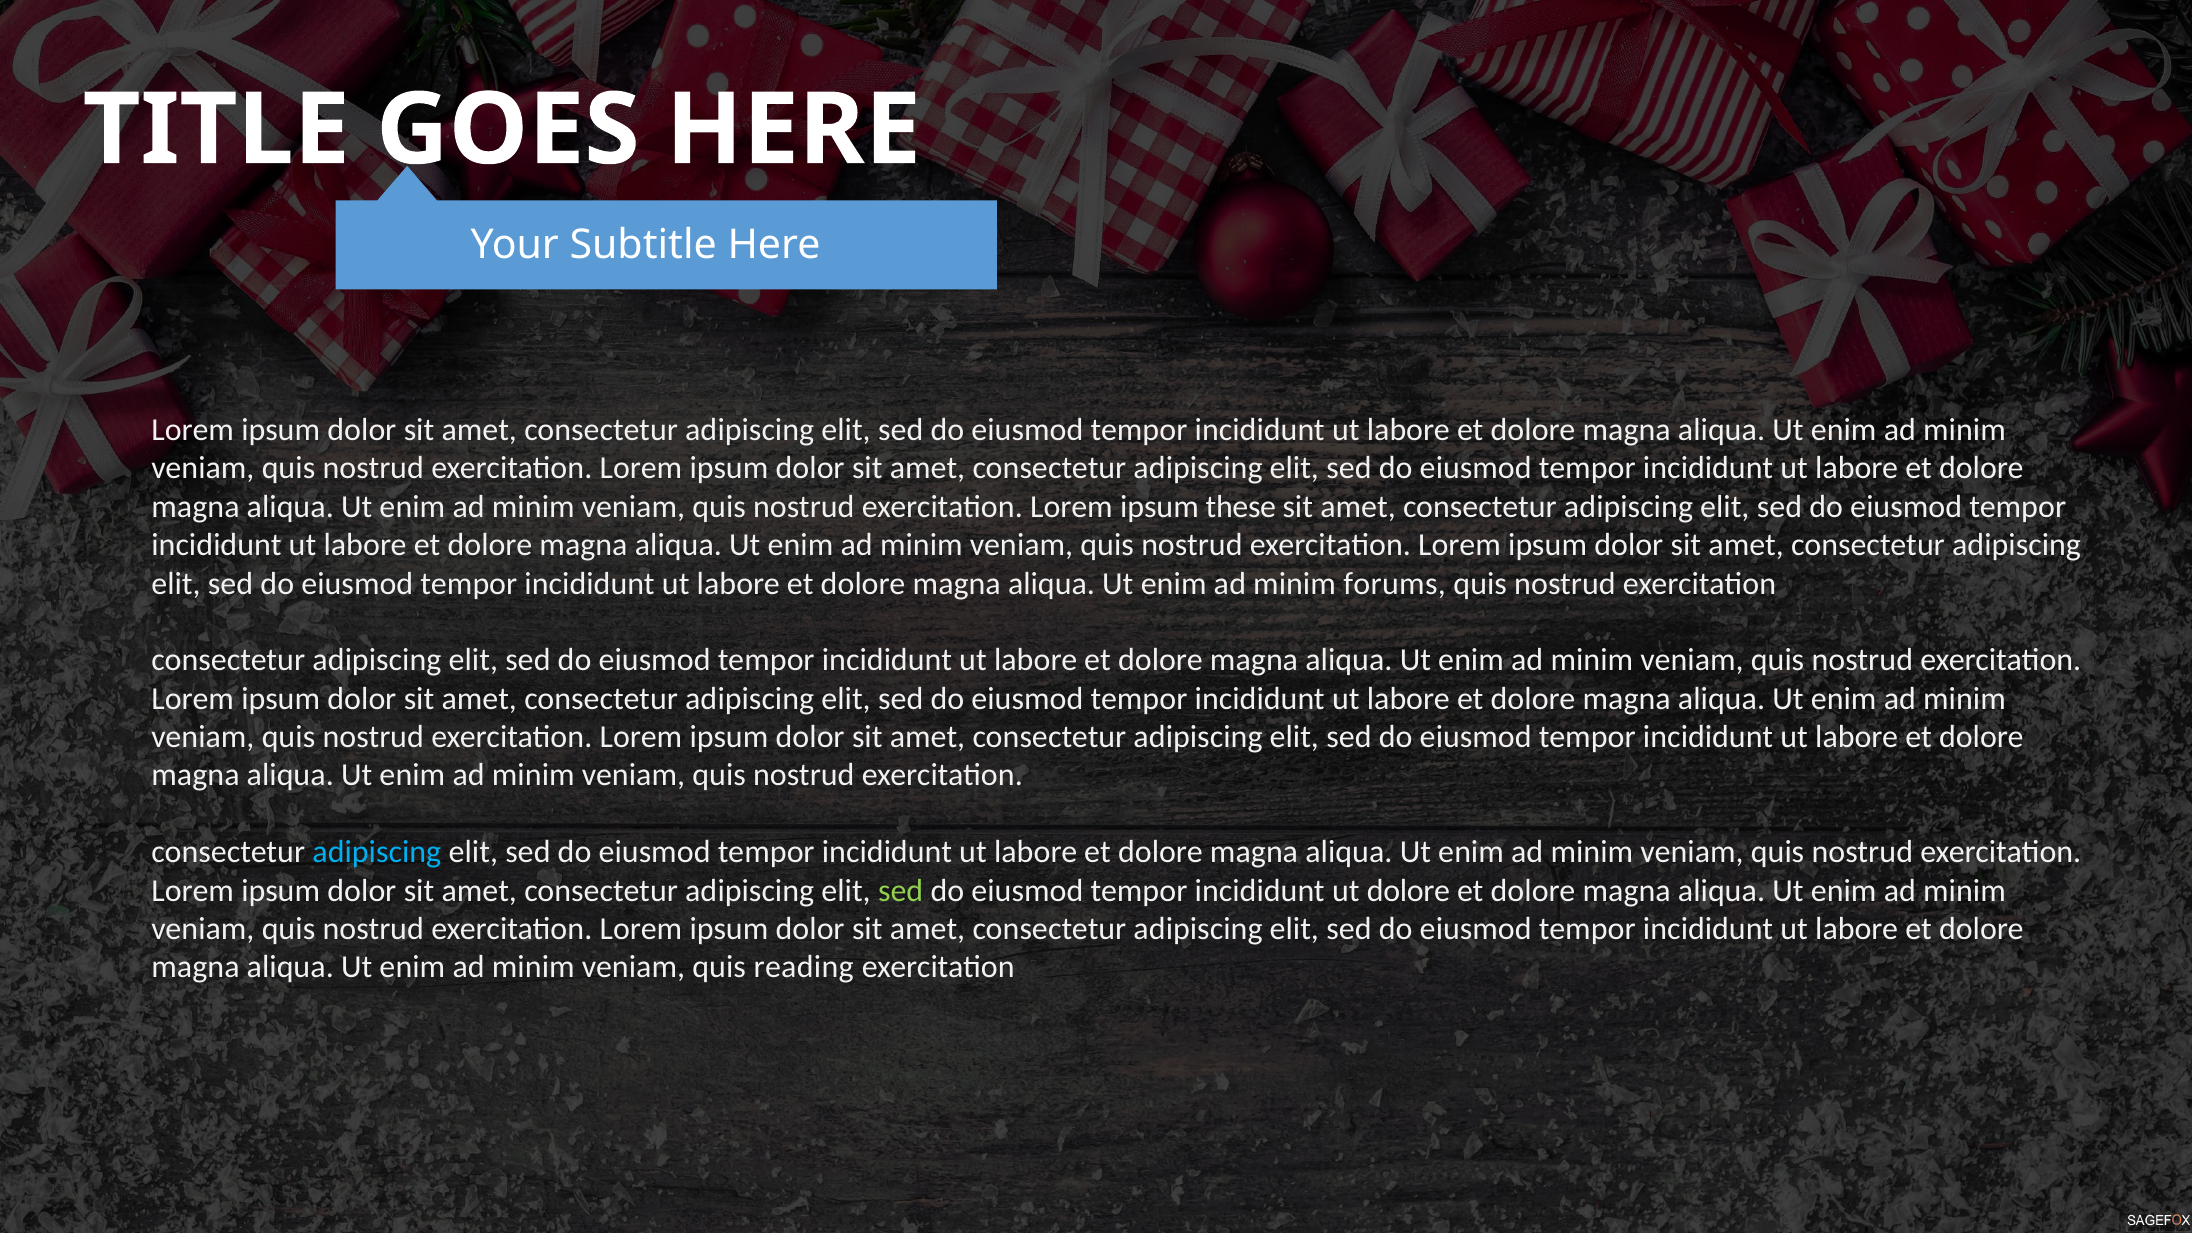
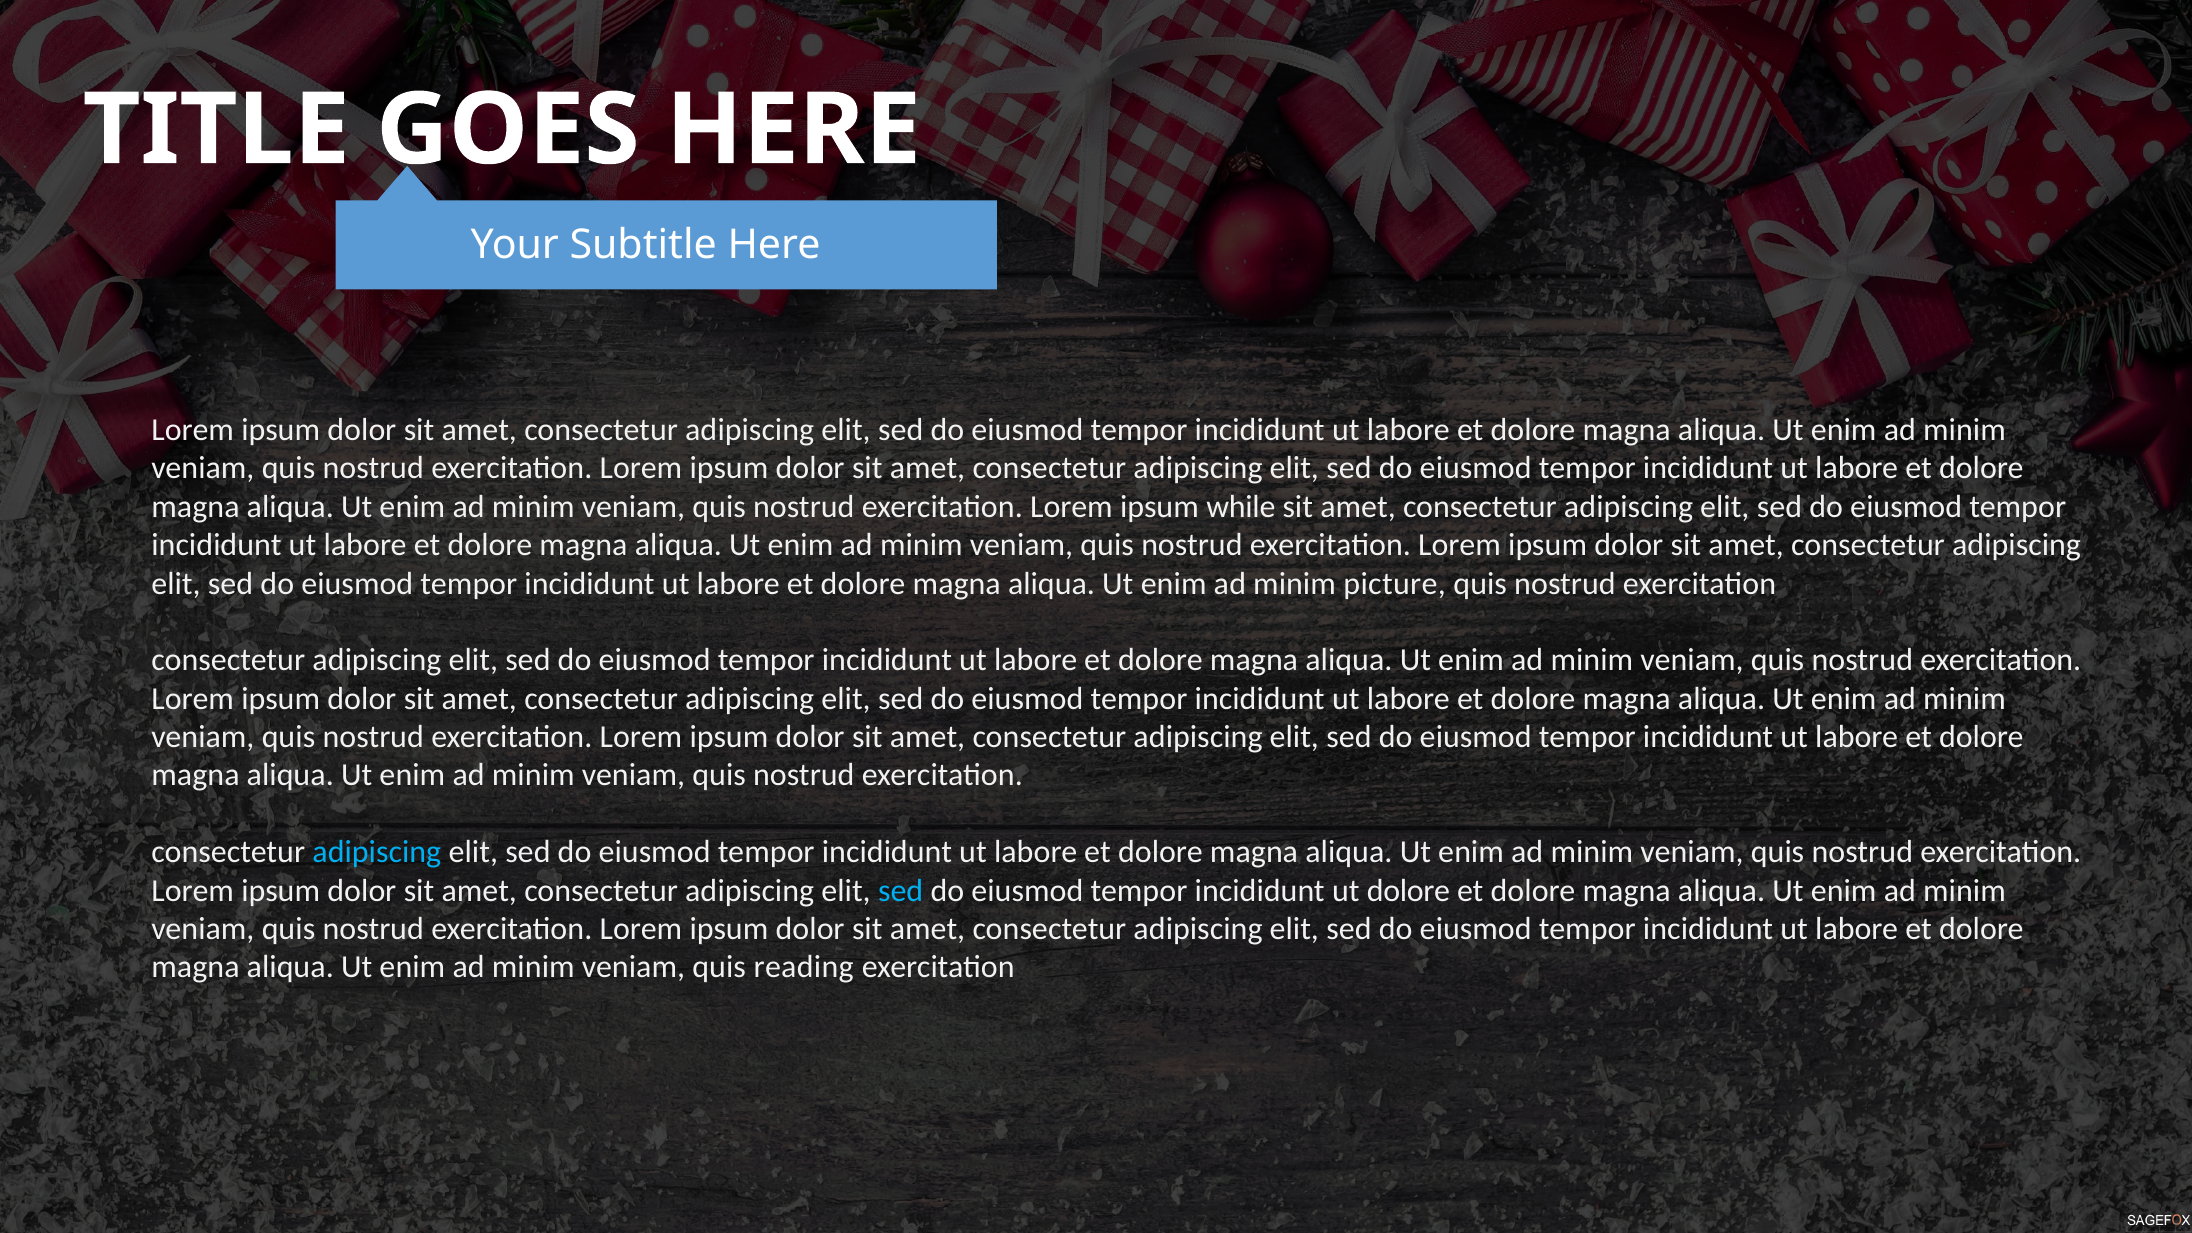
these: these -> while (1241, 507)
forums: forums -> picture (1395, 583)
sed colour: light green -> light blue (901, 891)
